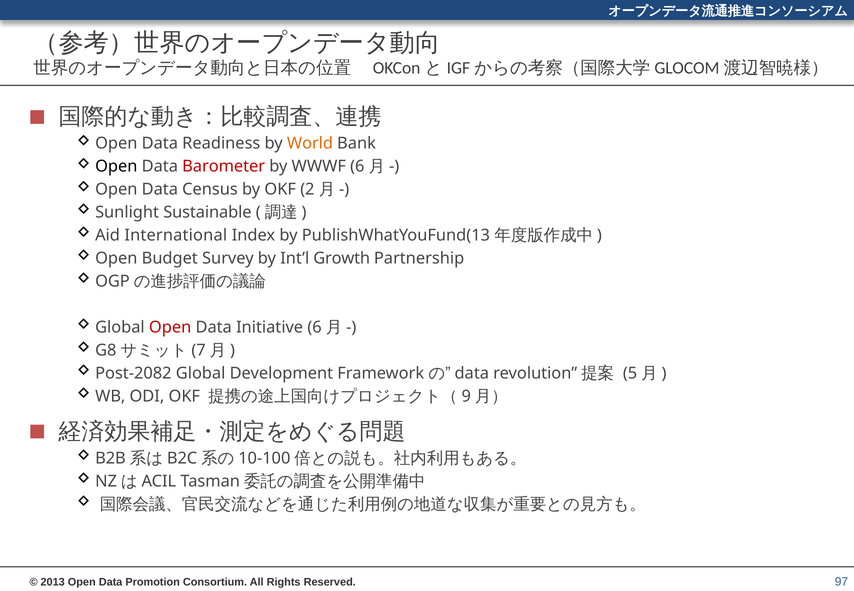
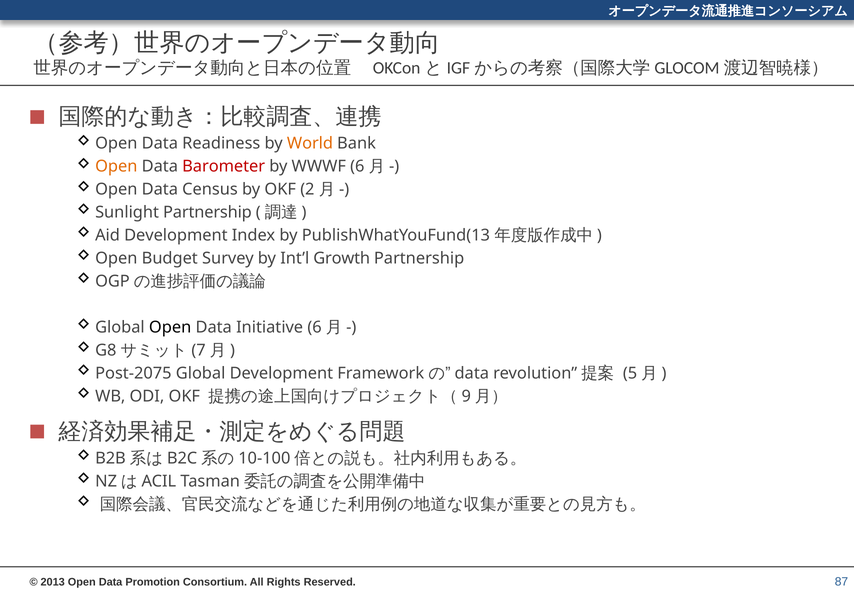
Open colour: black -> orange (116, 166)
Sunlight Sustainable: Sustainable -> Partnership (207, 212)
Aid International: International -> Development (176, 235)
Open colour: red -> black (170, 327)
Post-2082: Post-2082 -> Post-2075 (133, 373)
97: 97 -> 87 (841, 582)
